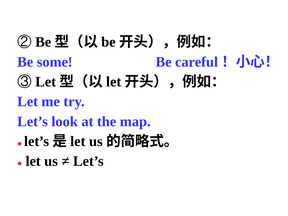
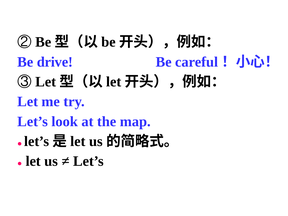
some: some -> drive (55, 62)
